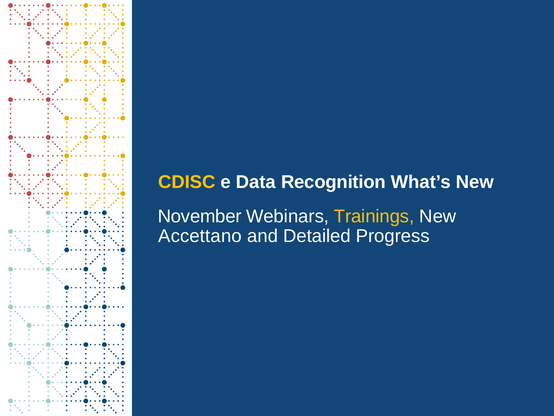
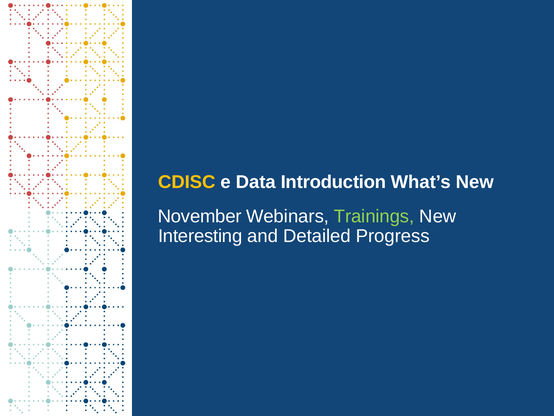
Recognition: Recognition -> Introduction (333, 182)
Trainings colour: yellow -> light green (374, 216)
Accettano: Accettano -> Interesting (200, 236)
